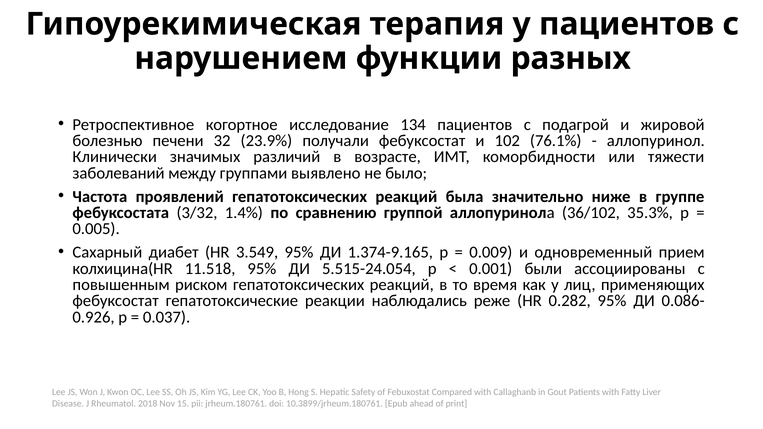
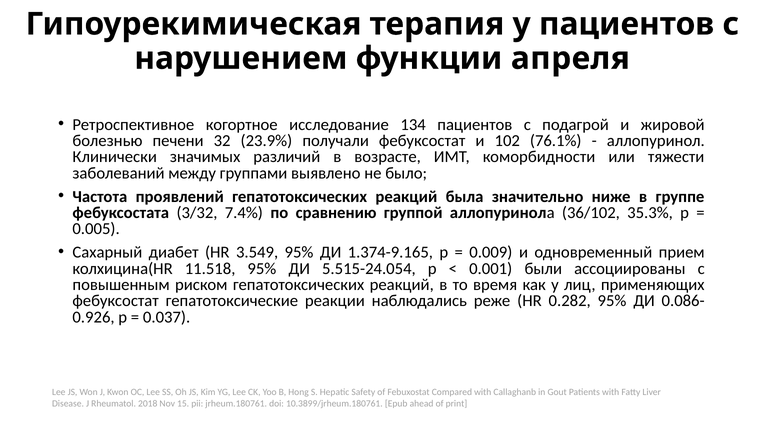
разных: разных -> апреля (570, 58)
1.4%: 1.4% -> 7.4% (244, 213)
